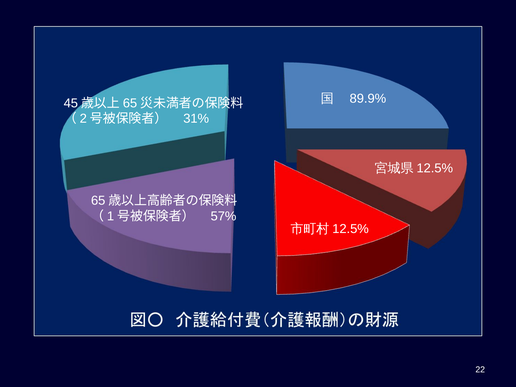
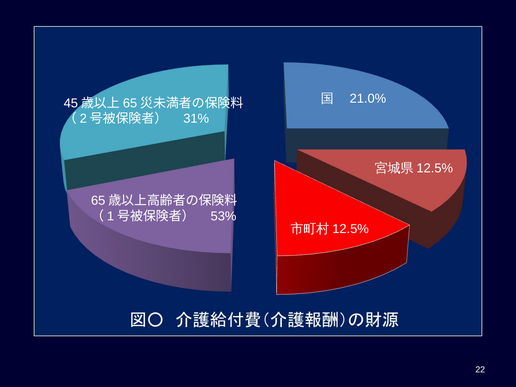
89.9%: 89.9% -> 21.0% (368, 98)
57%: 57% -> 53% (223, 216)
